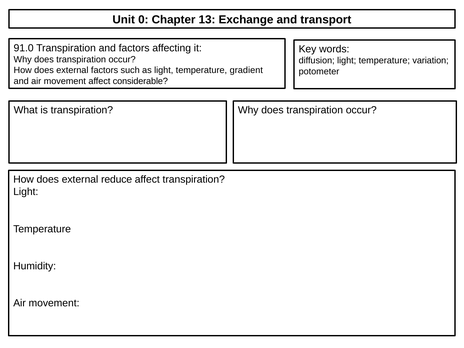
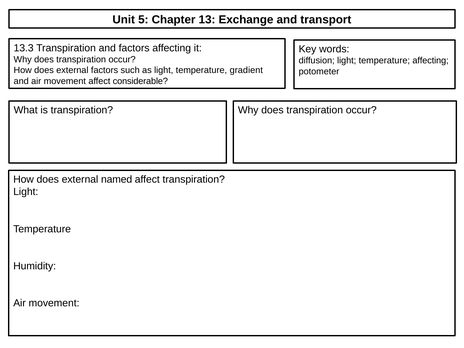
0: 0 -> 5 (143, 20)
91.0: 91.0 -> 13.3 (24, 48)
temperature variation: variation -> affecting (431, 61)
reduce: reduce -> named (117, 180)
